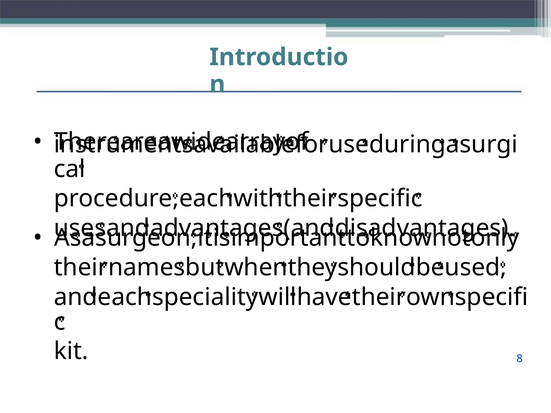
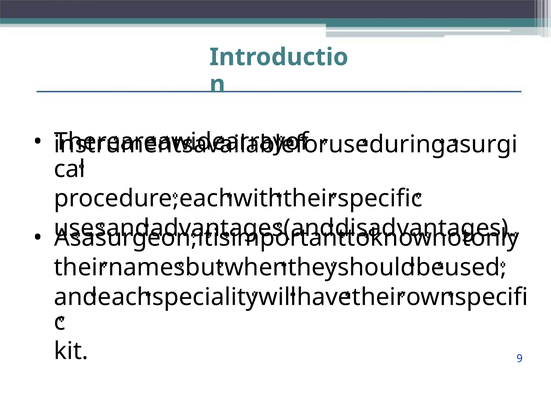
8: 8 -> 9 (520, 359)
